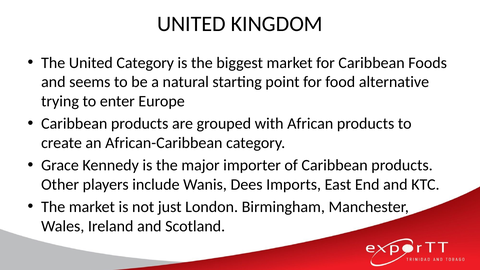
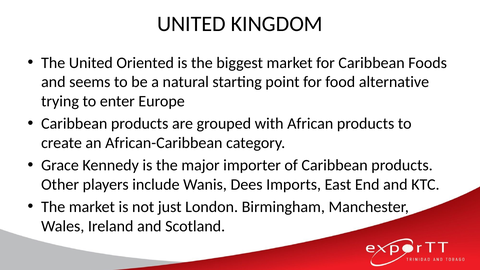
United Category: Category -> Oriented (145, 63)
